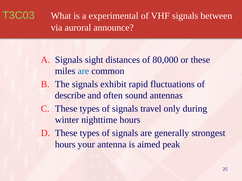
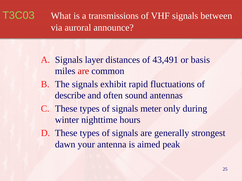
experimental: experimental -> transmissions (114, 16)
sight: sight -> layer (94, 60)
80,000: 80,000 -> 43,491 (165, 60)
or these: these -> basis (200, 60)
are colour: blue -> red (83, 71)
travel: travel -> meter (151, 109)
hours: hours -> dawn (65, 145)
